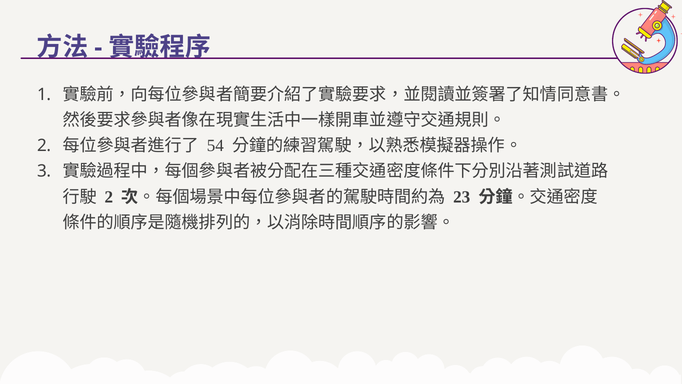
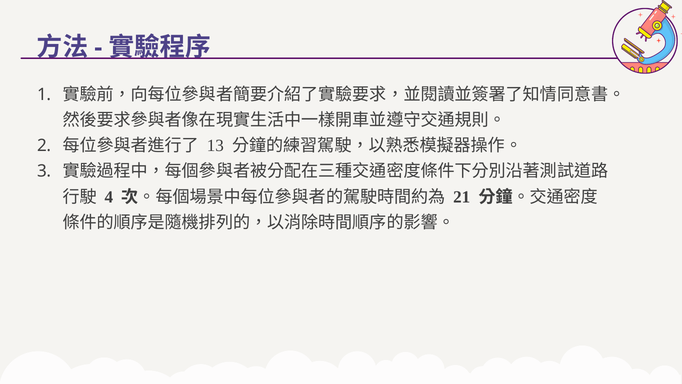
54: 54 -> 13 (215, 146)
2: 2 -> 4 (109, 197)
23: 23 -> 21 (462, 197)
